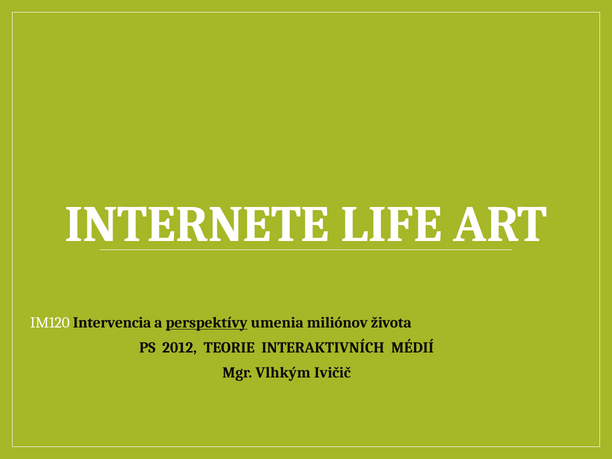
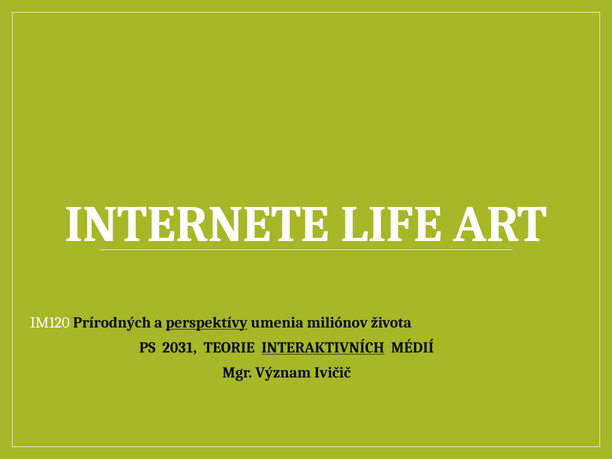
Intervencia: Intervencia -> Prírodných (112, 323)
2012: 2012 -> 2031 (180, 348)
INTERAKTIVNÍCH underline: none -> present (323, 348)
Vlhkým: Vlhkým -> Význam (283, 373)
